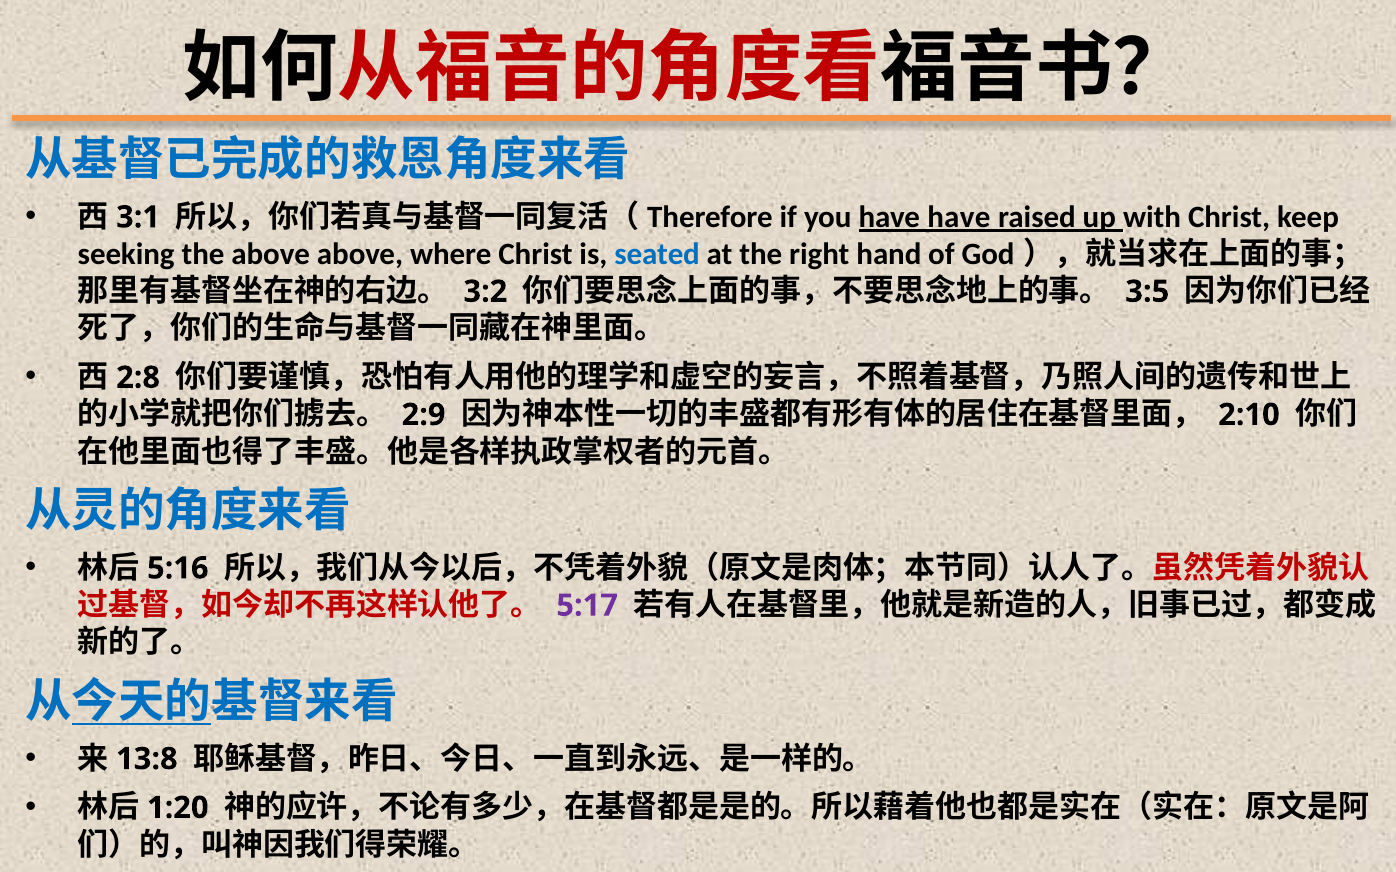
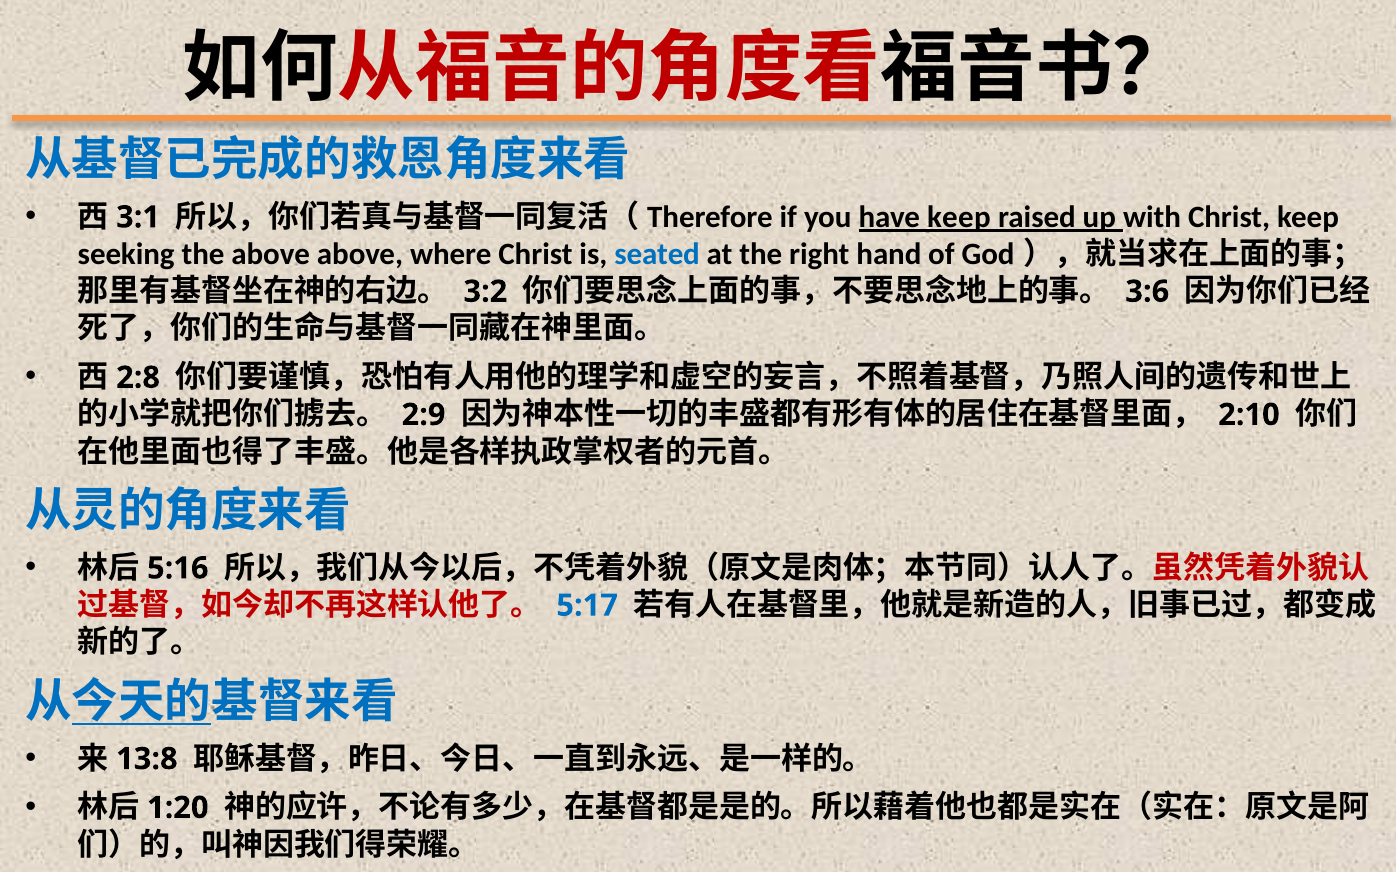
have have: have -> keep (959, 217)
3:5: 3:5 -> 3:6 (1147, 292)
5:17 colour: purple -> blue (587, 606)
